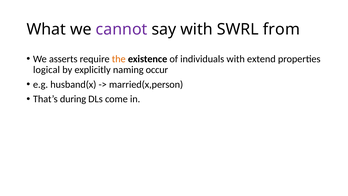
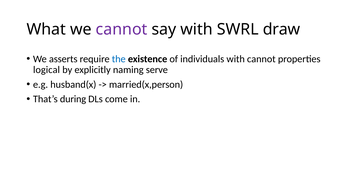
from: from -> draw (282, 29)
the colour: orange -> blue (119, 59)
with extend: extend -> cannot (261, 59)
occur: occur -> serve (157, 70)
